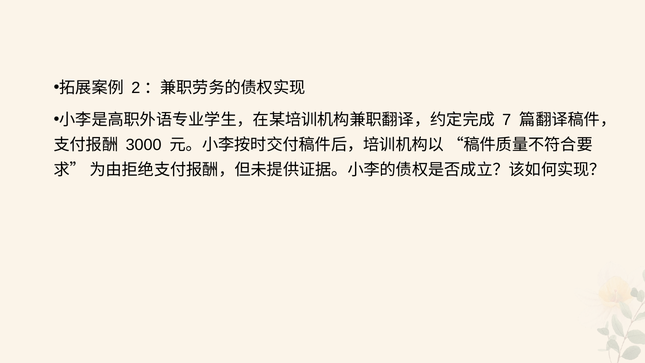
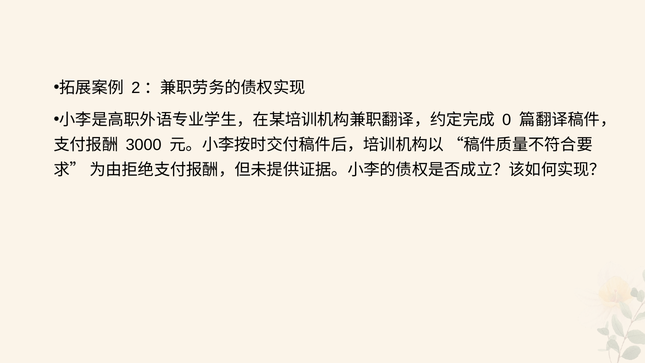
7: 7 -> 0 (507, 120)
